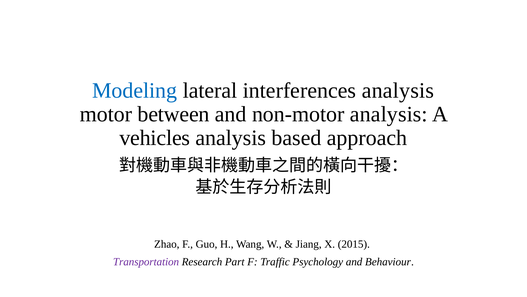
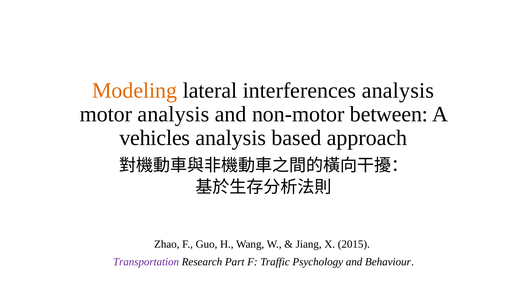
Modeling colour: blue -> orange (135, 90)
motor between: between -> analysis (173, 114)
non-motor analysis: analysis -> between (389, 114)
